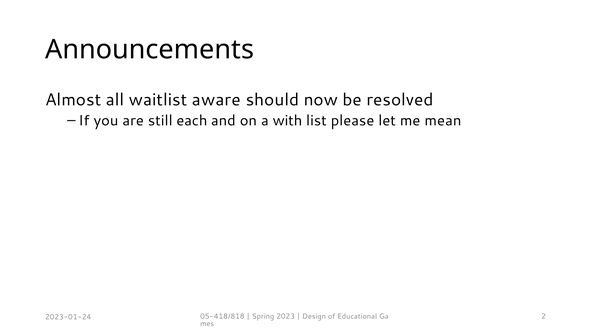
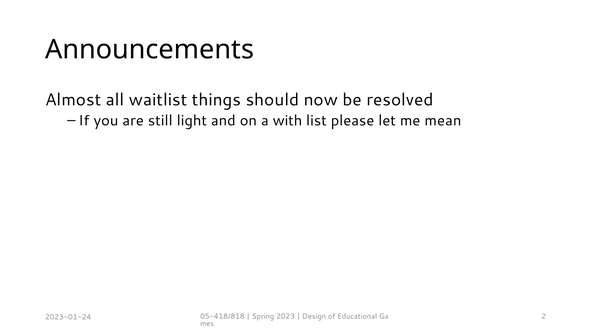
aware: aware -> things (216, 100)
each: each -> light (192, 121)
